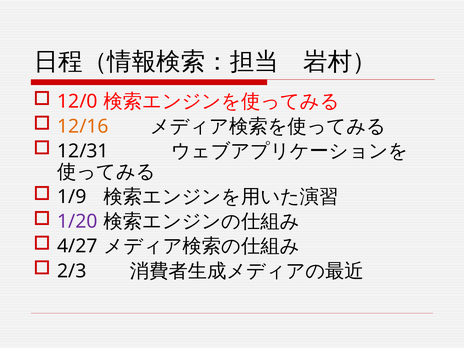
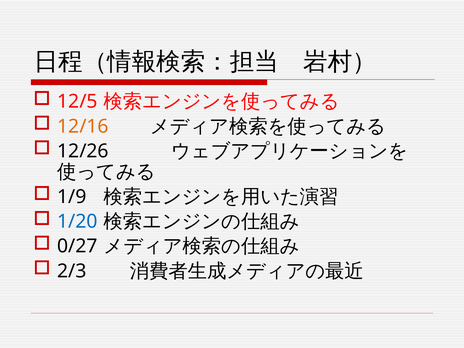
12/0: 12/0 -> 12/5 (77, 102)
12/31: 12/31 -> 12/26 (83, 151)
1/20 colour: purple -> blue (77, 221)
4/27: 4/27 -> 0/27 (77, 246)
